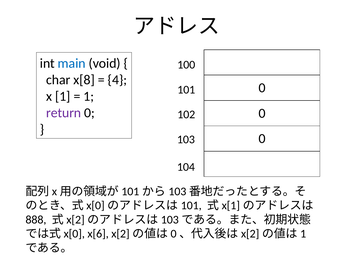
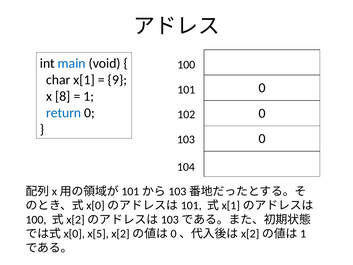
x[8: x[8 -> x[1 (84, 80)
4: 4 -> 9 (117, 80)
x 1: 1 -> 8 (63, 96)
return colour: purple -> blue (64, 113)
888: 888 -> 100 (36, 219)
x[6: x[6 -> x[5 (98, 234)
